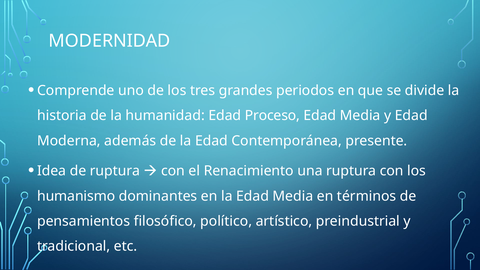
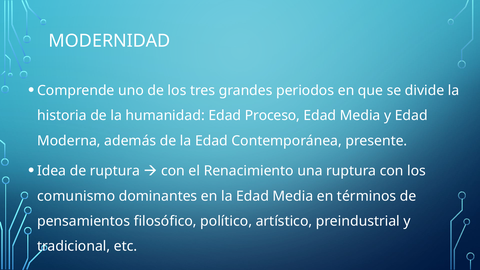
humanismo: humanismo -> comunismo (76, 196)
